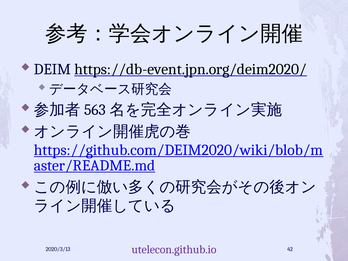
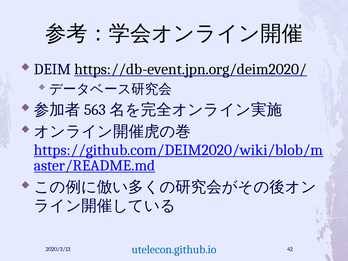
utelecon.github.io colour: purple -> blue (174, 250)
